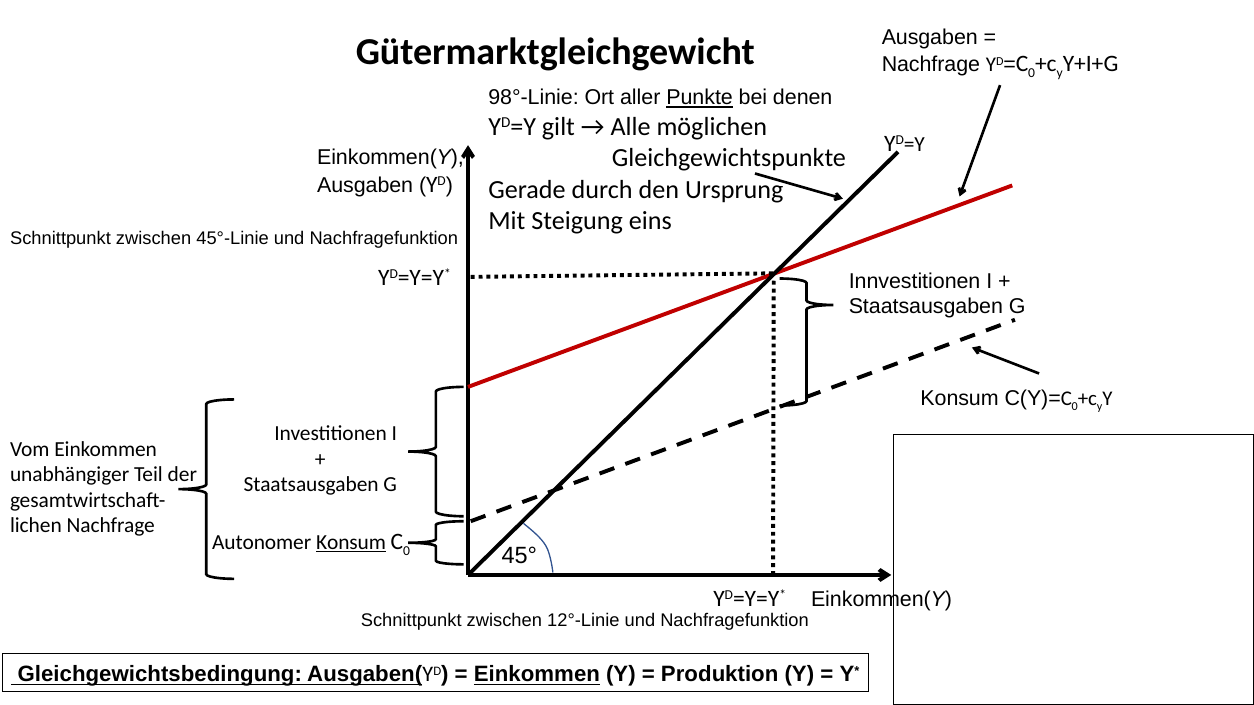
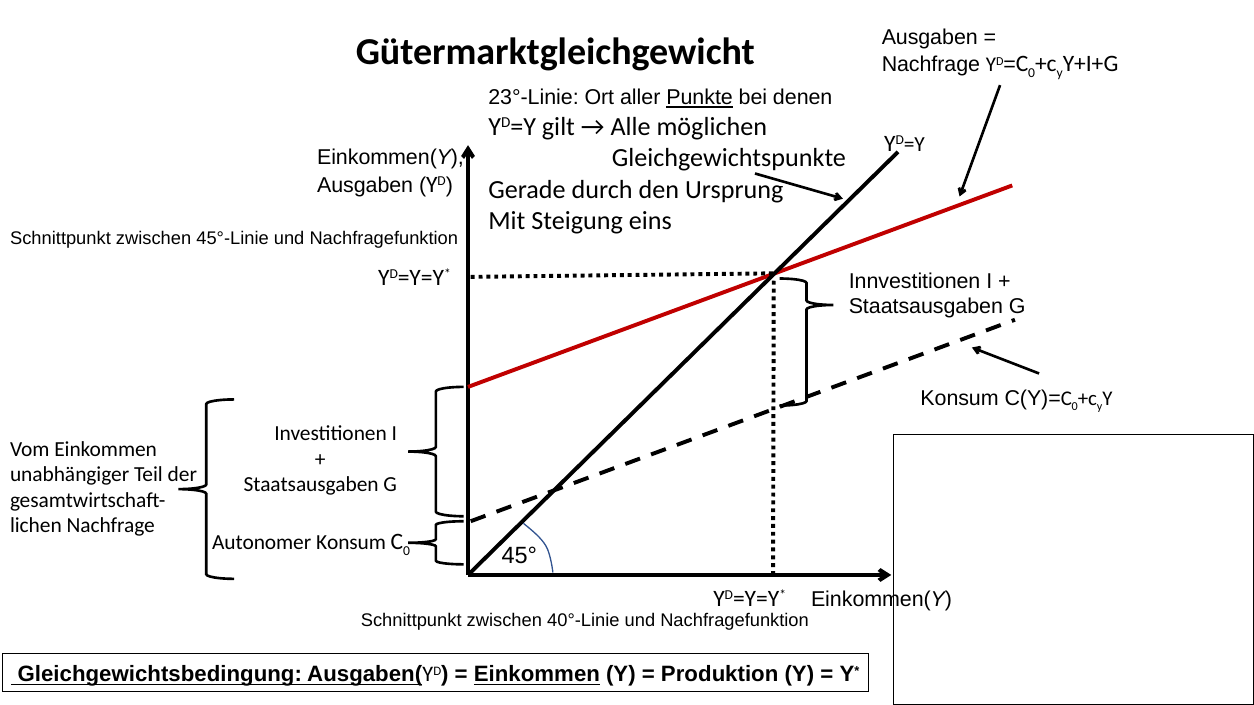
98°-Linie: 98°-Linie -> 23°-Linie (534, 98)
Konsum underline: present -> none (351, 543)
12°-Linie: 12°-Linie -> 40°-Linie (583, 621)
